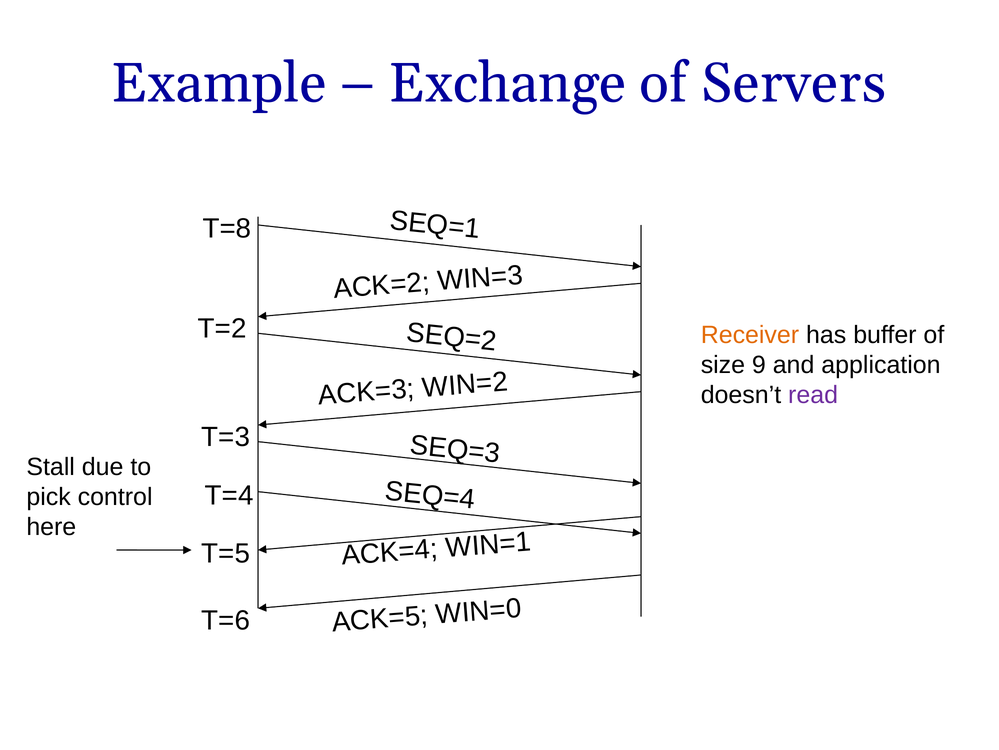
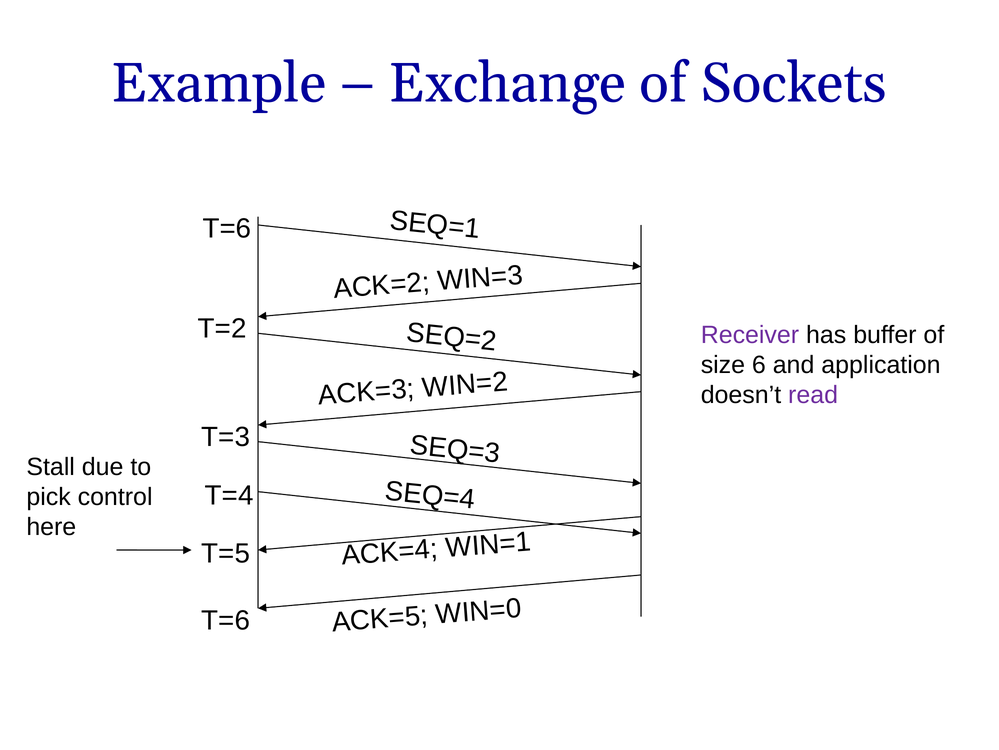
Servers: Servers -> Sockets (794, 83)
T=8: T=8 -> T=6 (227, 229)
Receiver colour: orange -> purple (750, 335)
9: 9 -> 6 (759, 365)
